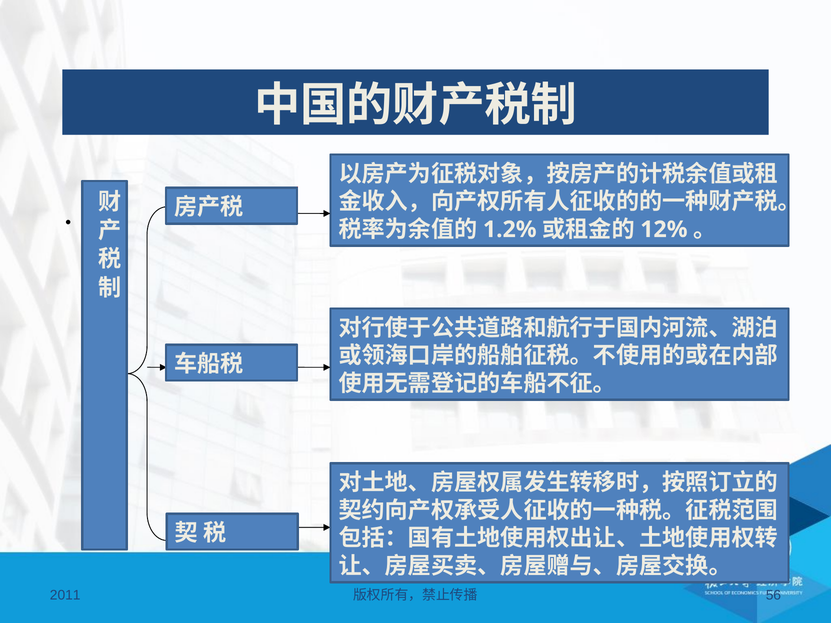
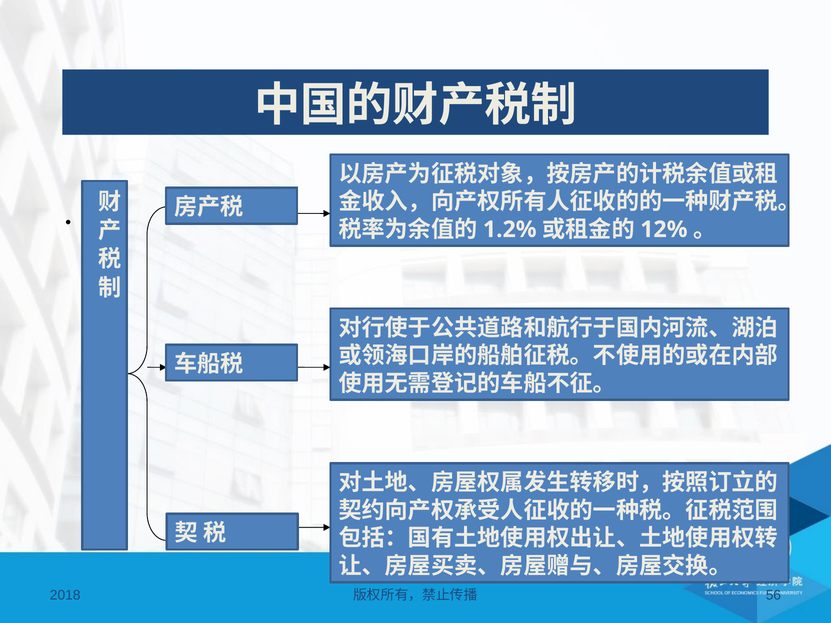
2011: 2011 -> 2018 (65, 595)
